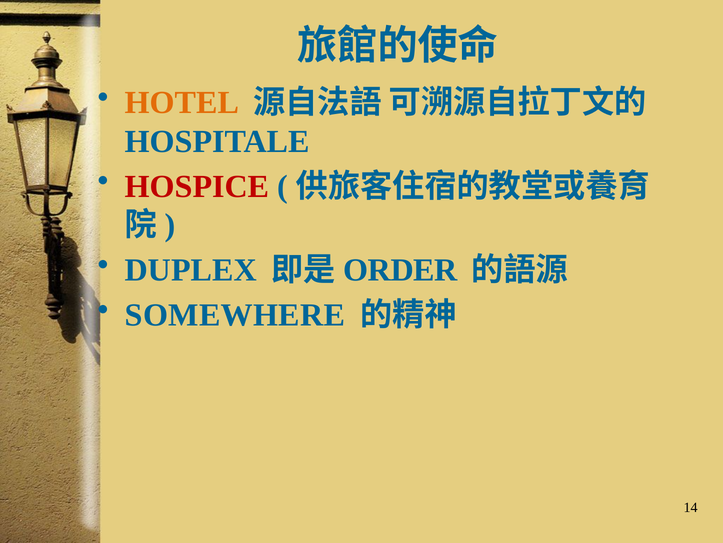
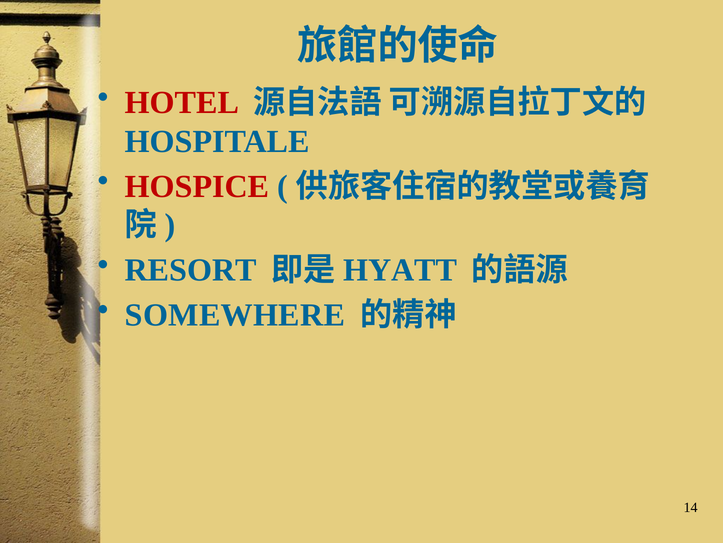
HOTEL colour: orange -> red (182, 103)
DUPLEX: DUPLEX -> RESORT (191, 270)
ORDER: ORDER -> HYATT (400, 270)
